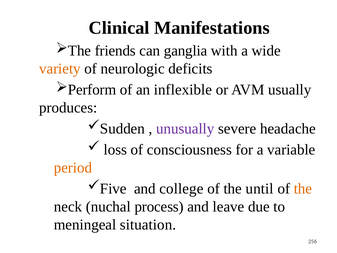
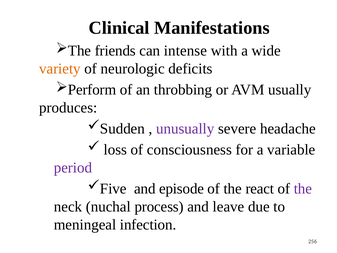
ganglia: ganglia -> intense (185, 51)
inflexible: inflexible -> throbbing (183, 90)
period colour: orange -> purple (73, 167)
college: college -> episode (182, 188)
until: until -> react (260, 188)
the colour: orange -> purple (303, 188)
situation: situation -> infection (148, 224)
